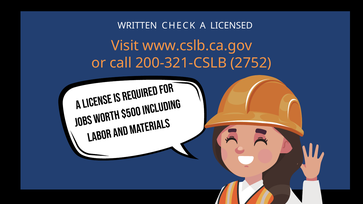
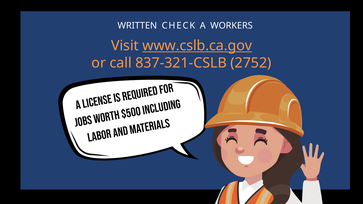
LICENSED: LICENSED -> WORKERS (231, 26)
www.cslb.ca.gov underline: none -> present (197, 46)
200-321-CSLB: 200-321-CSLB -> 837-321-CSLB (181, 63)
